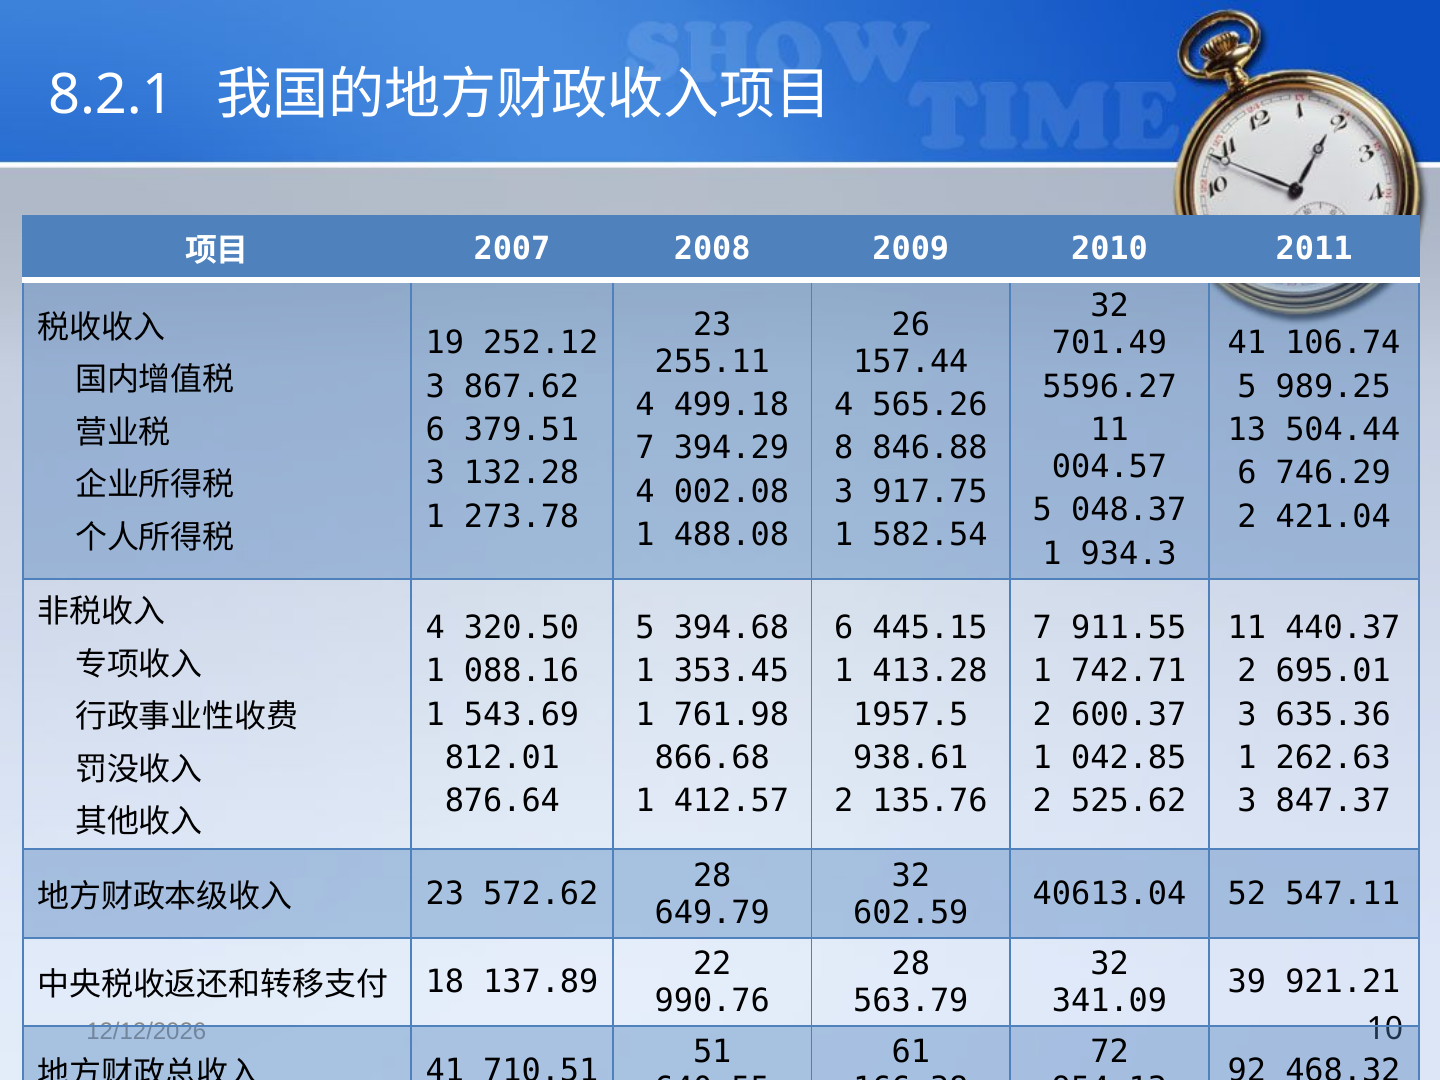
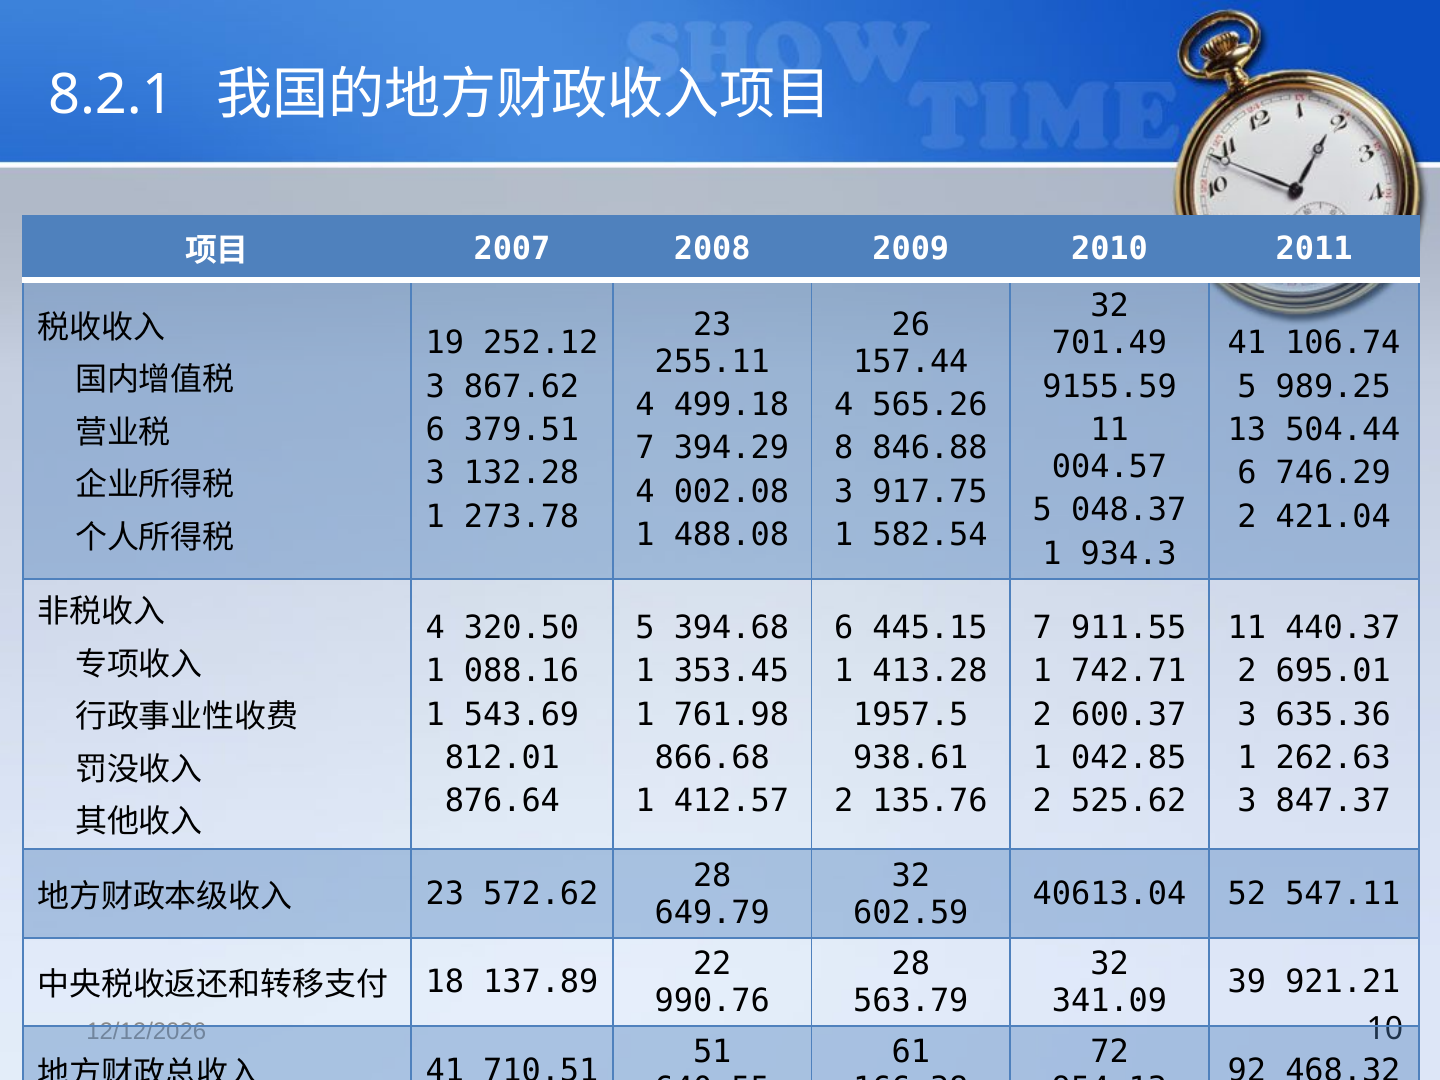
5596.27: 5596.27 -> 9155.59 (1110, 386)
